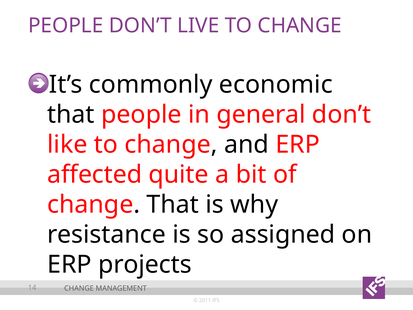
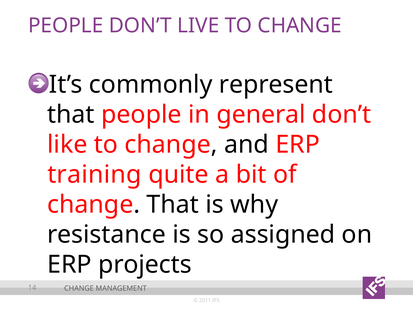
economic: economic -> represent (276, 85)
affected: affected -> training (94, 174)
